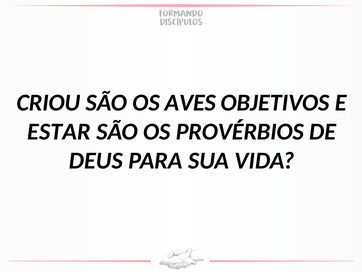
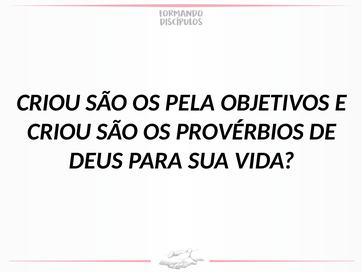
AVES: AVES -> PELA (190, 102)
ESTAR: ESTAR -> CRIOU (59, 131)
